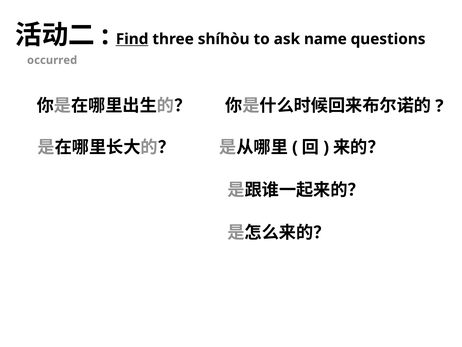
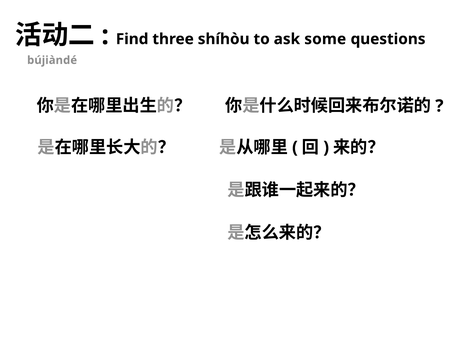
Find underline: present -> none (132, 39)
name: name -> some (325, 39)
occurred: occurred -> bújiàndé (52, 60)
